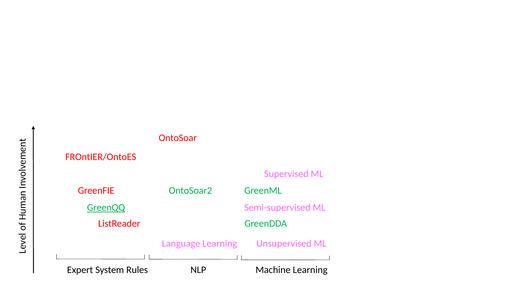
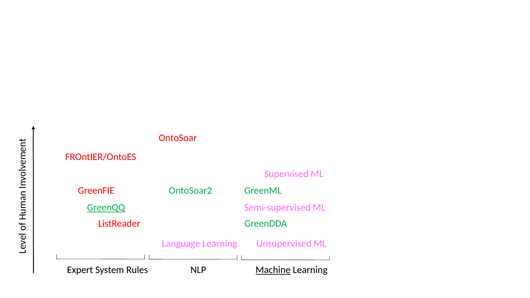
Machine underline: none -> present (273, 270)
